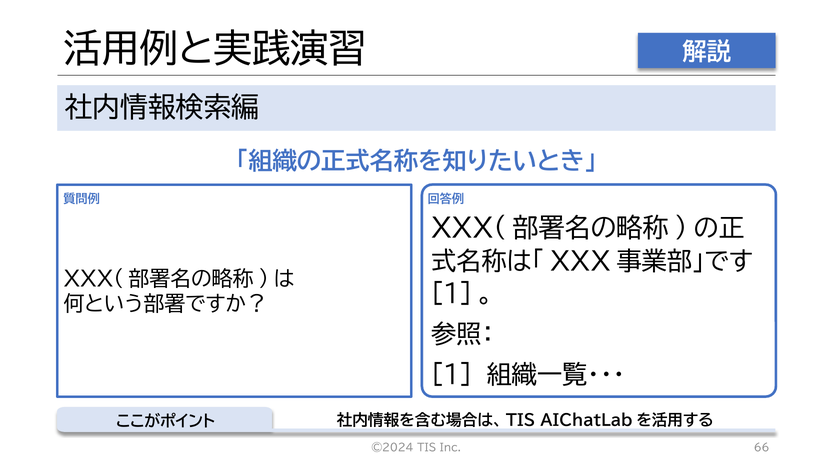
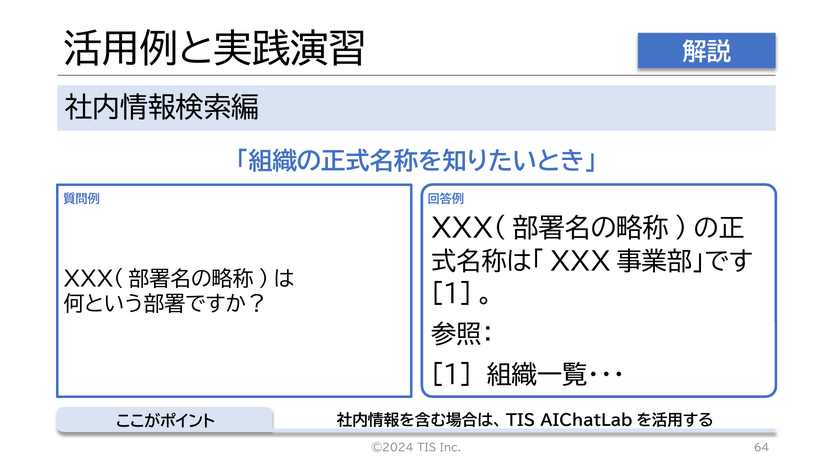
66: 66 -> 64 (762, 447)
